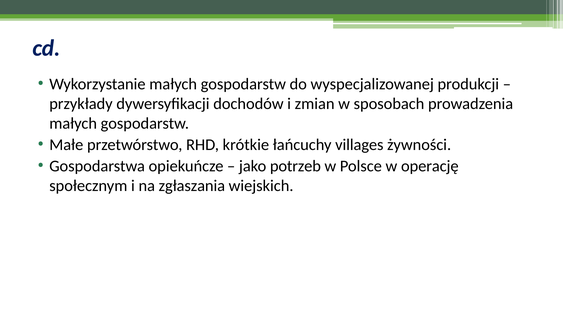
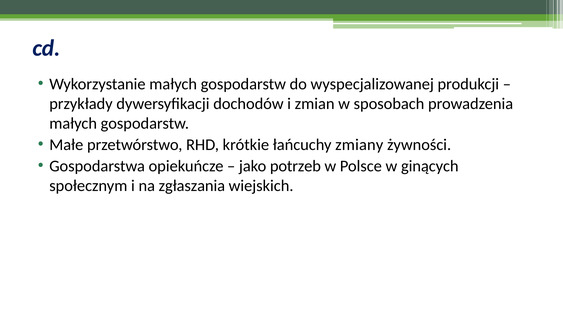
villages: villages -> zmiany (359, 145)
operację: operację -> ginących (430, 166)
